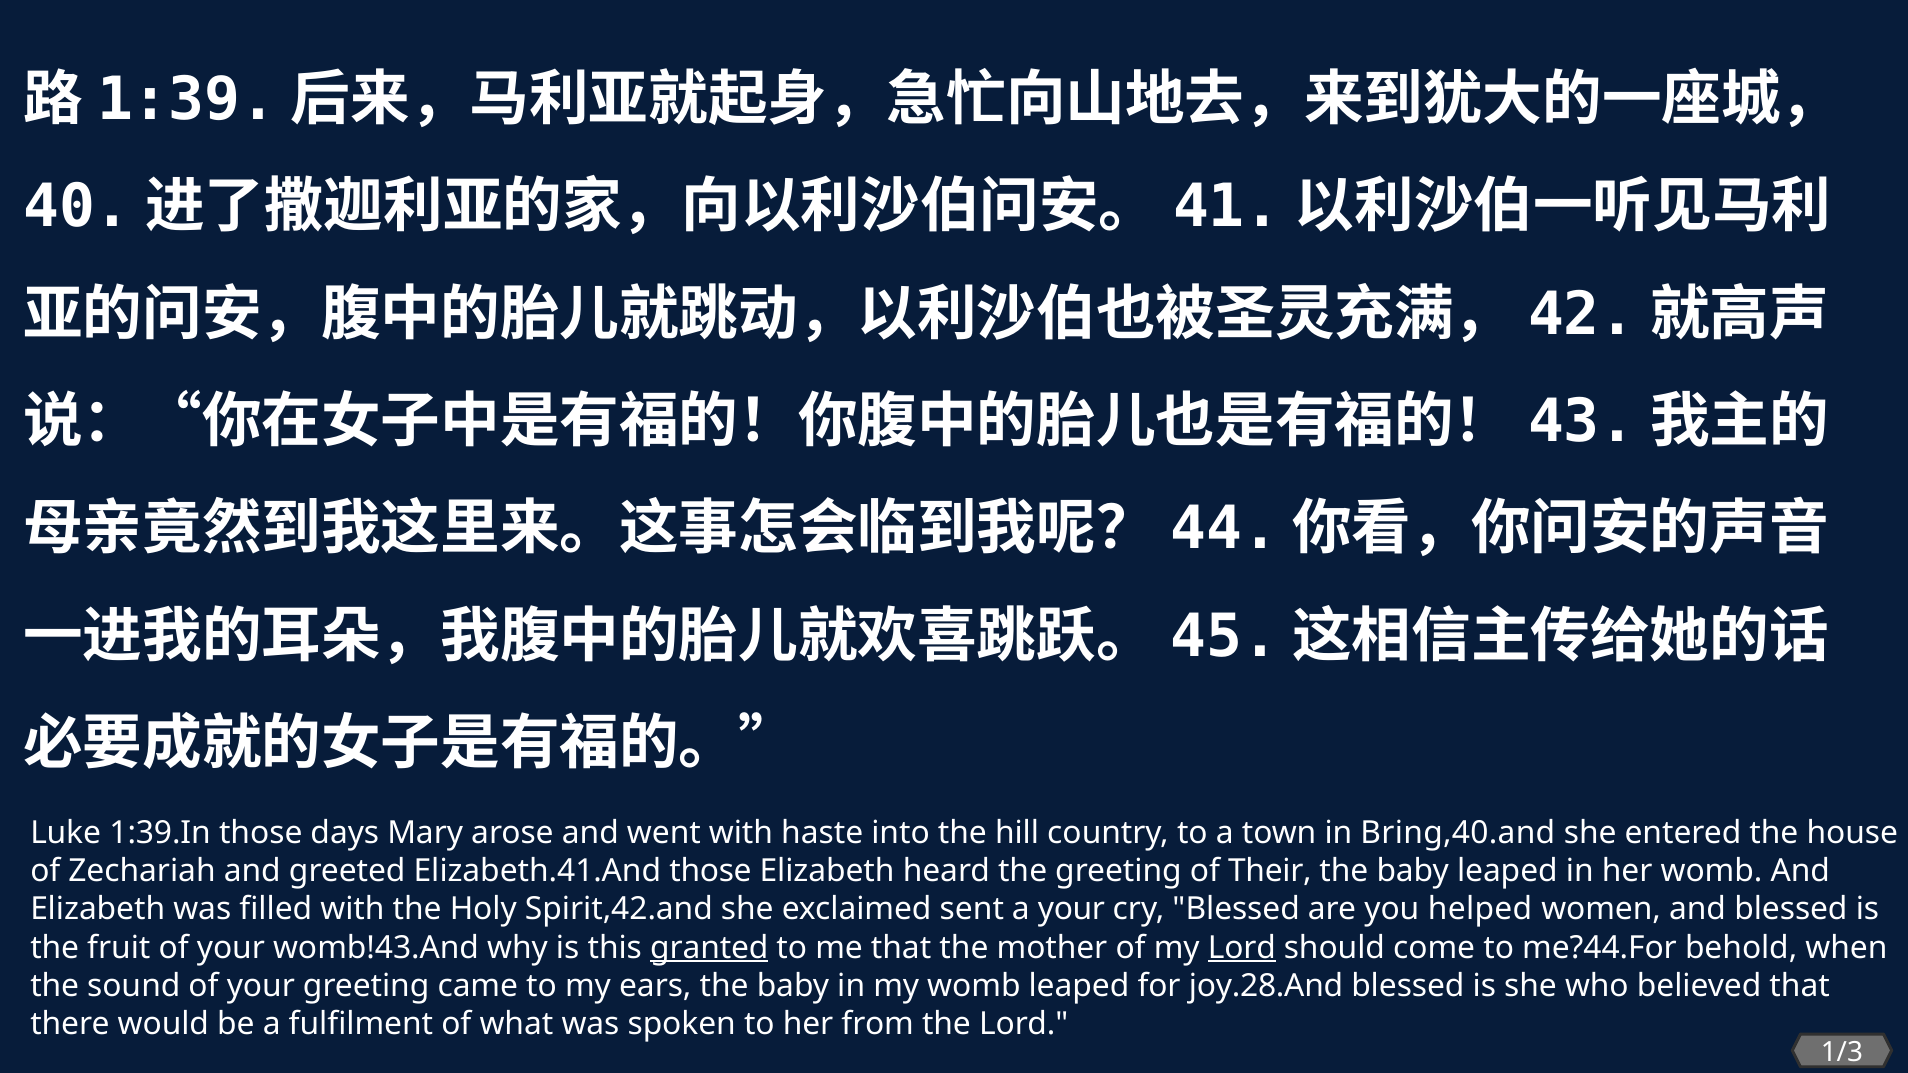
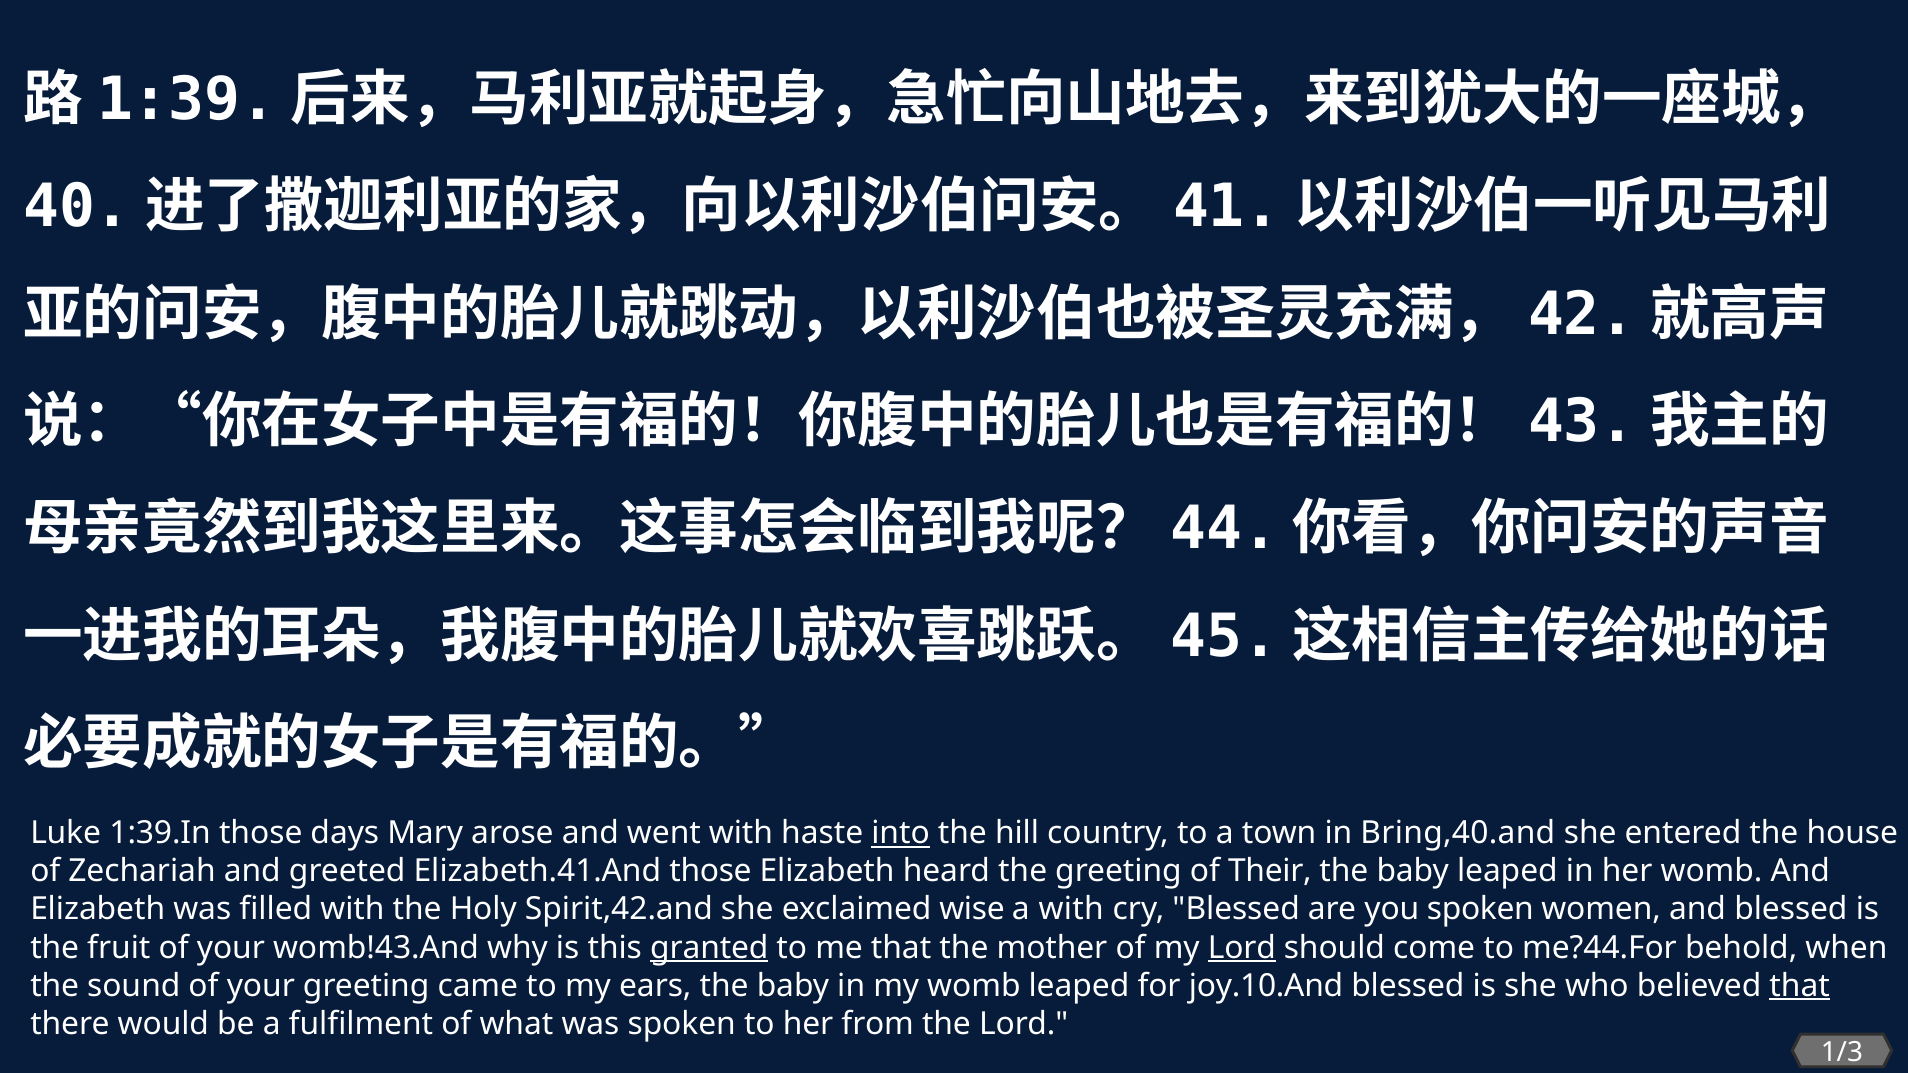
into underline: none -> present (901, 833)
sent: sent -> wise (972, 910)
a your: your -> with (1071, 910)
you helped: helped -> spoken (1480, 910)
joy.28.And: joy.28.And -> joy.10.And (1266, 986)
that underline: none -> present (1800, 986)
